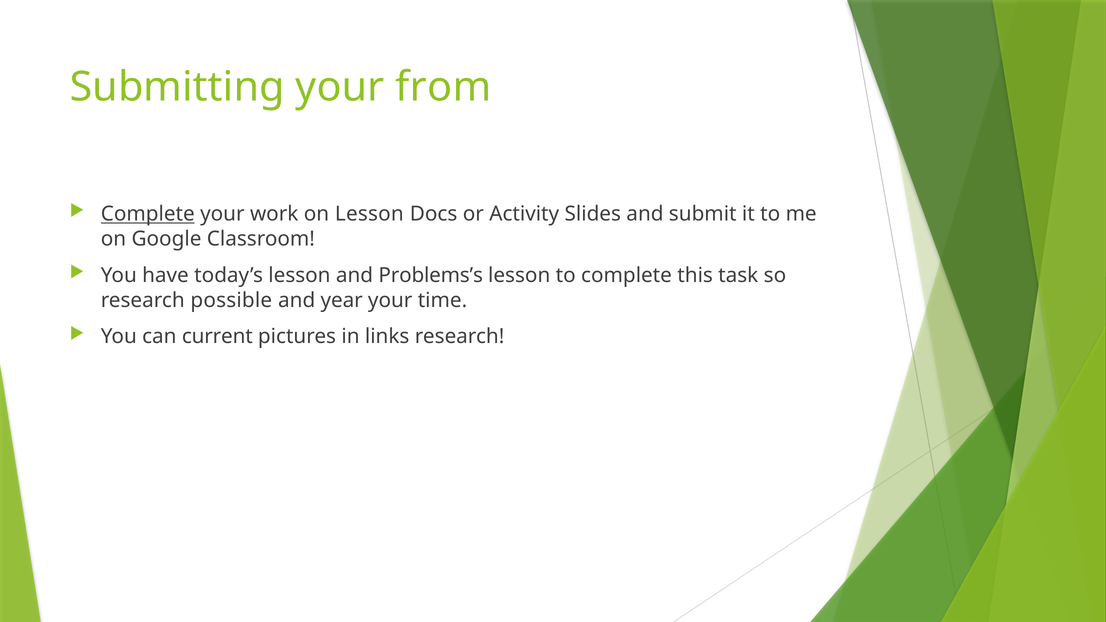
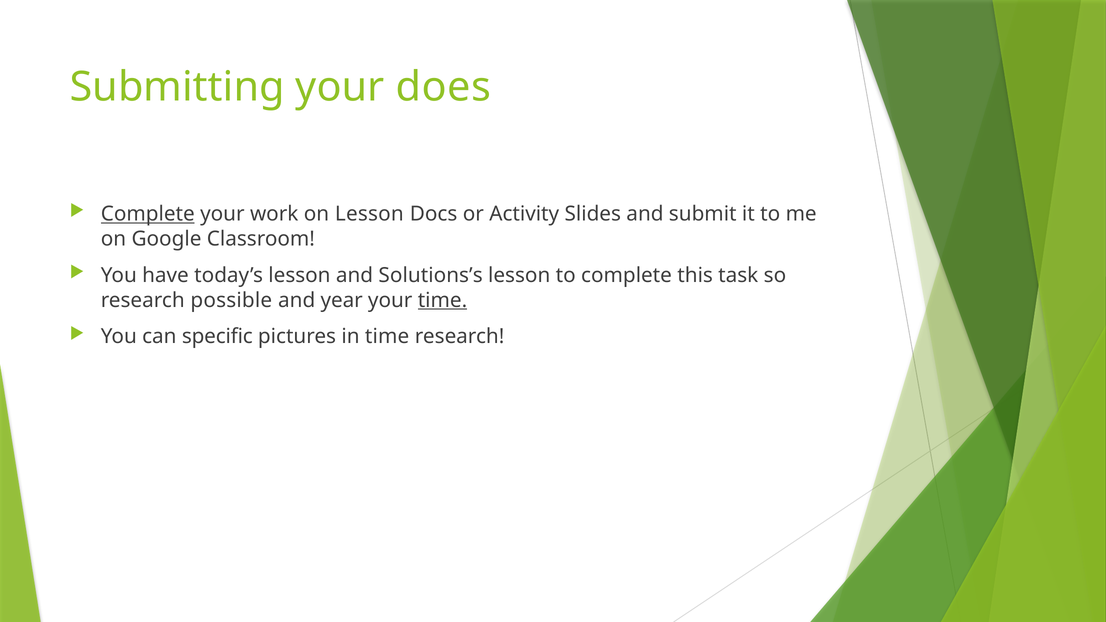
from: from -> does (443, 87)
Problems’s: Problems’s -> Solutions’s (431, 275)
time underline: none -> present (442, 300)
current: current -> specific (217, 337)
in links: links -> time (387, 337)
